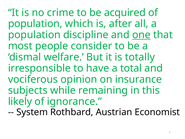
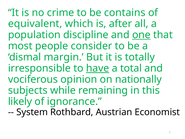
acquired: acquired -> contains (125, 13)
population: population -> equivalent (35, 24)
welfare: welfare -> margin (64, 57)
have underline: none -> present (98, 68)
insurance: insurance -> nationally (138, 79)
